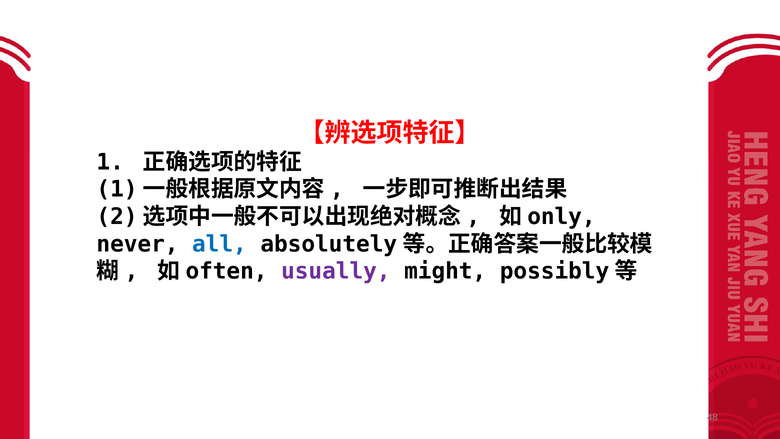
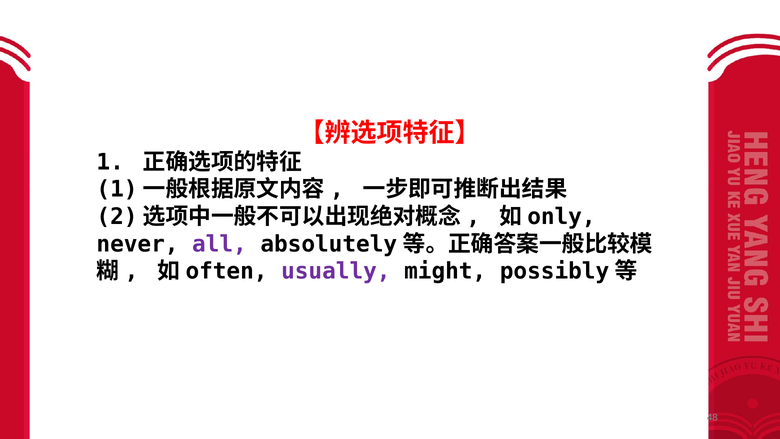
all colour: blue -> purple (219, 244)
